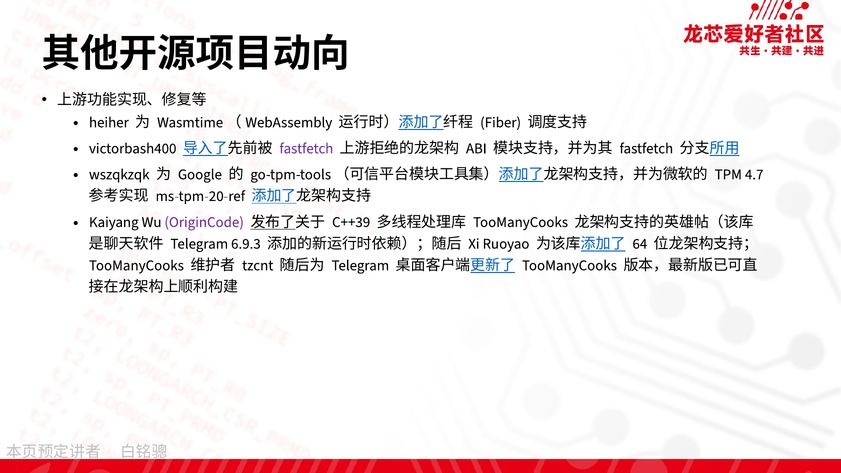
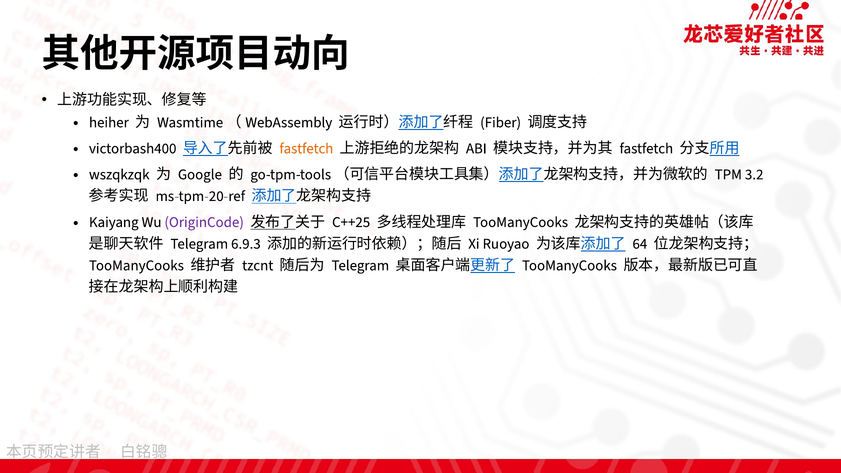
fastfetch colour: purple -> orange (306, 148)
4.7: 4.7 -> 3.2 (754, 174)
C++39: C++39 -> C++25 (351, 222)
